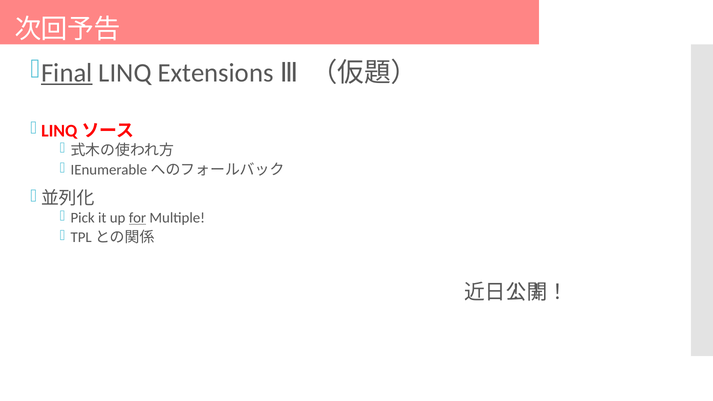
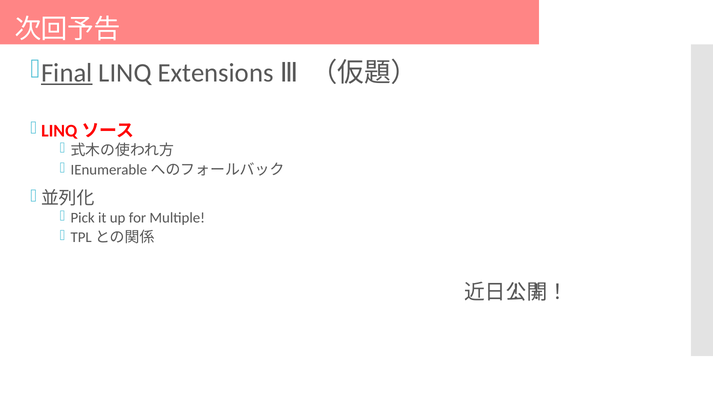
for underline: present -> none (137, 218)
